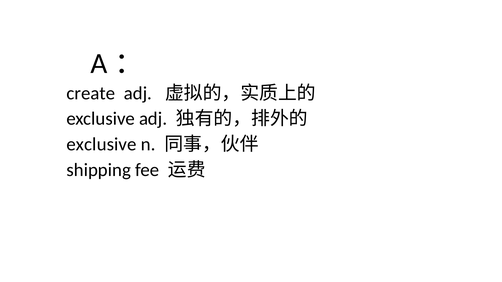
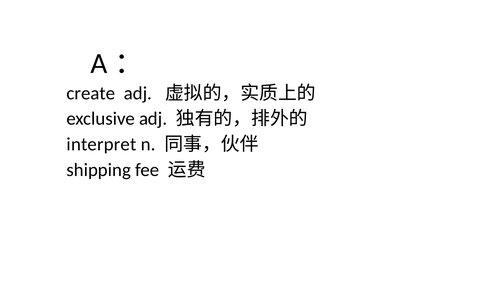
exclusive: exclusive -> interpret (102, 144)
